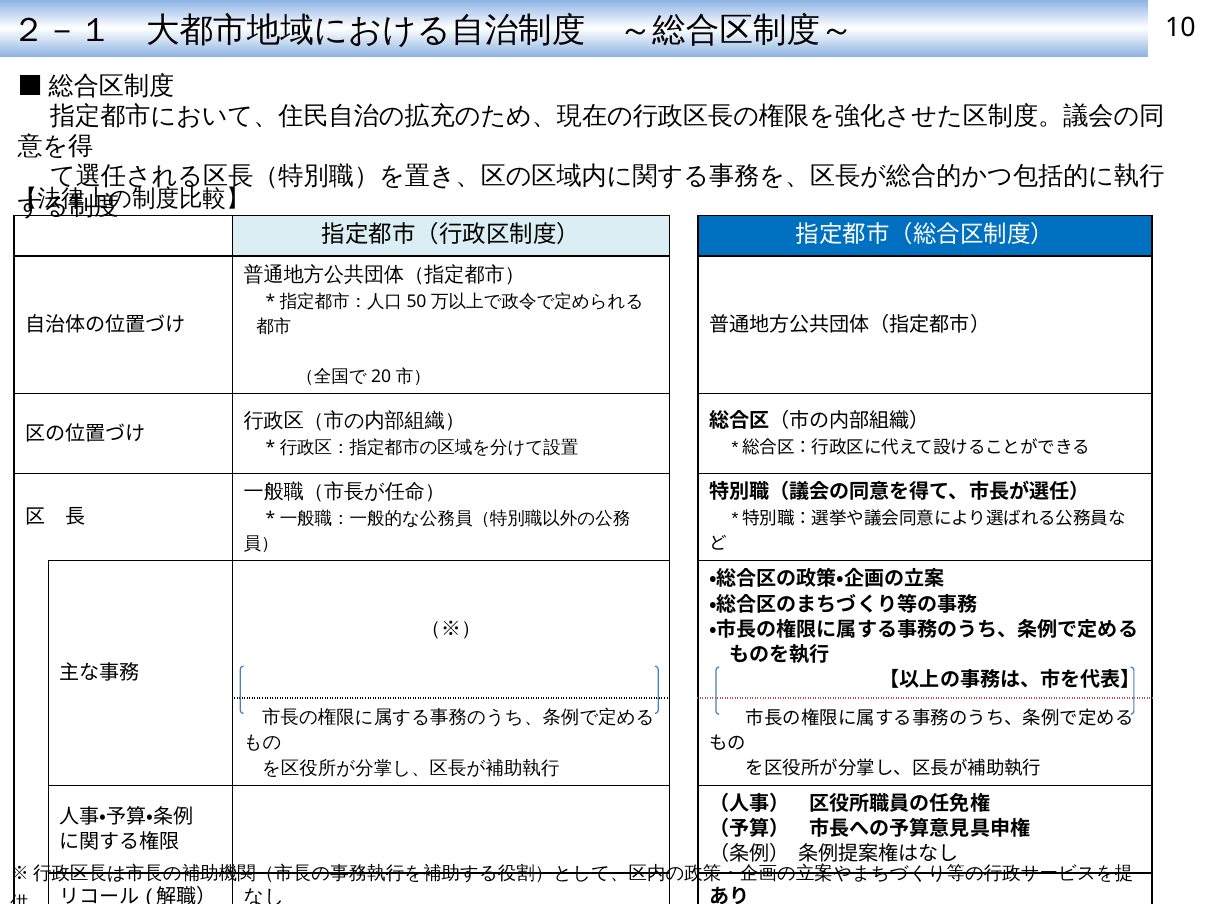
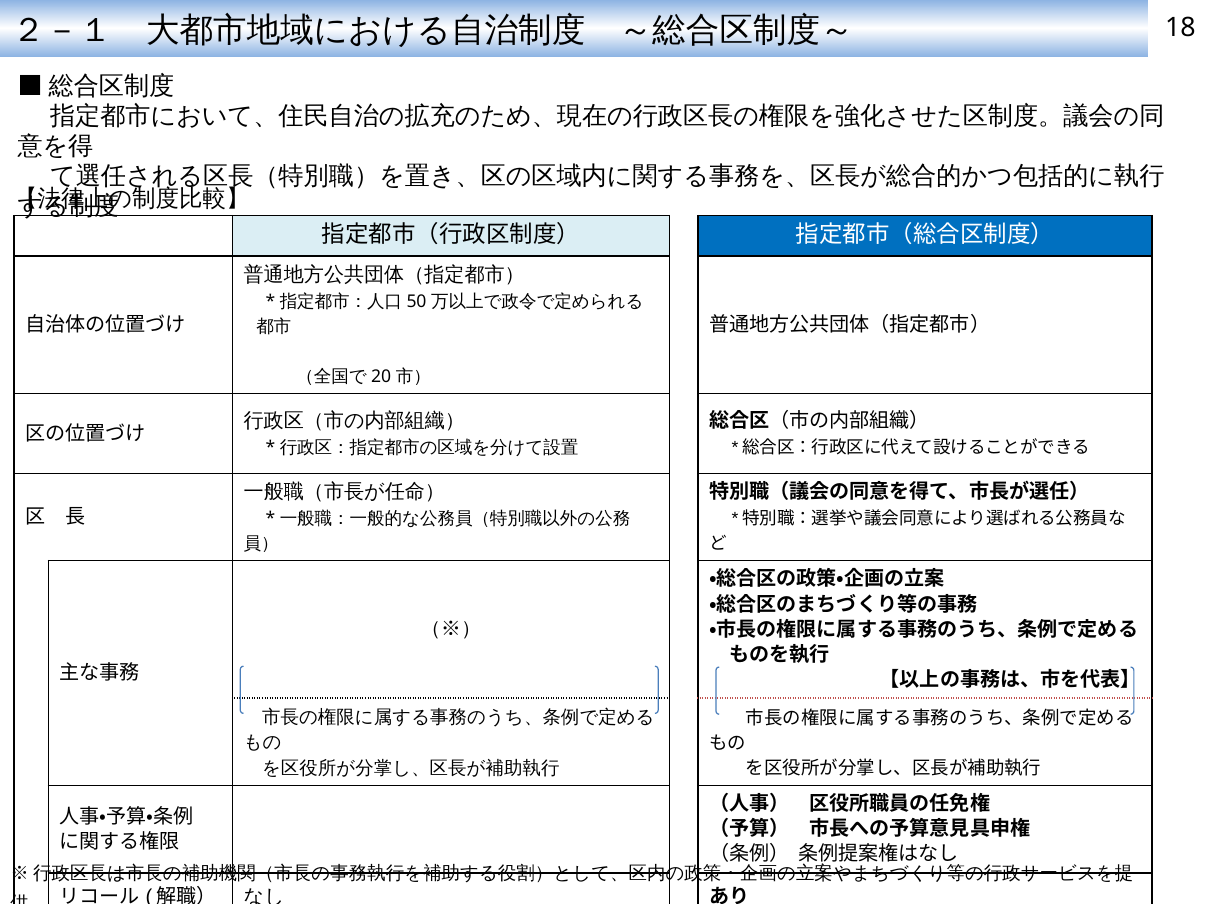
10: 10 -> 18 (1180, 28)
